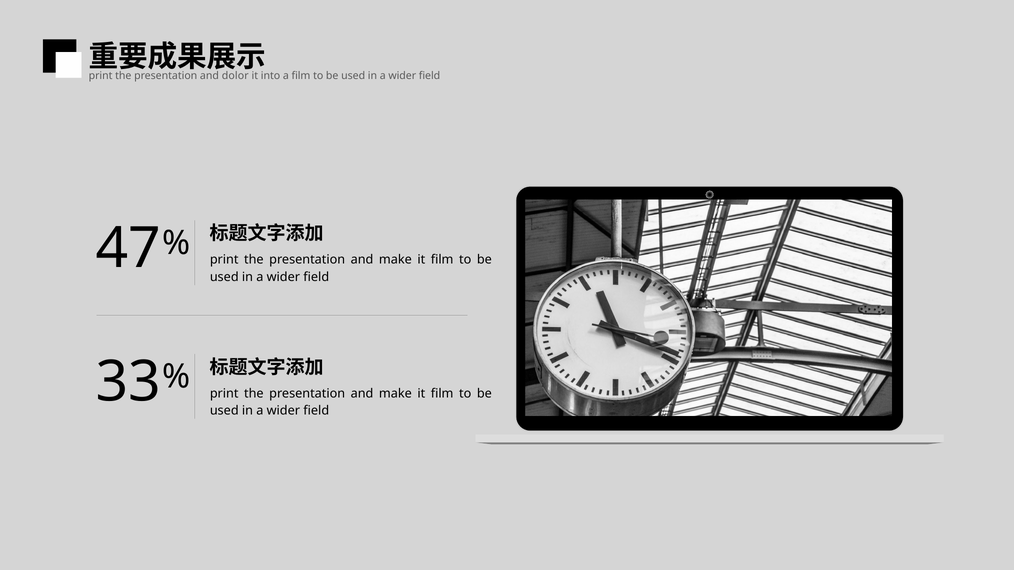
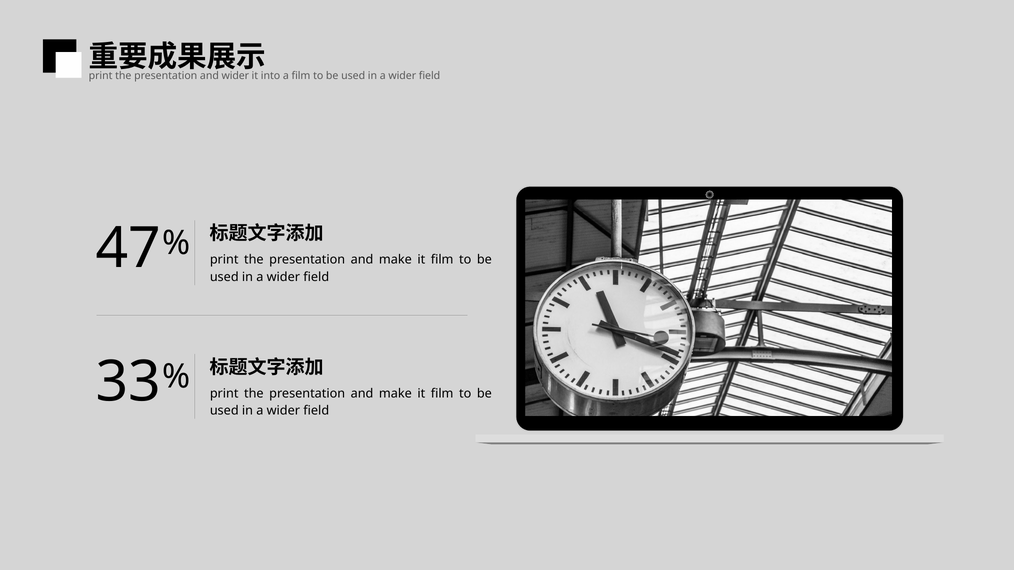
and dolor: dolor -> wider (235, 76)
